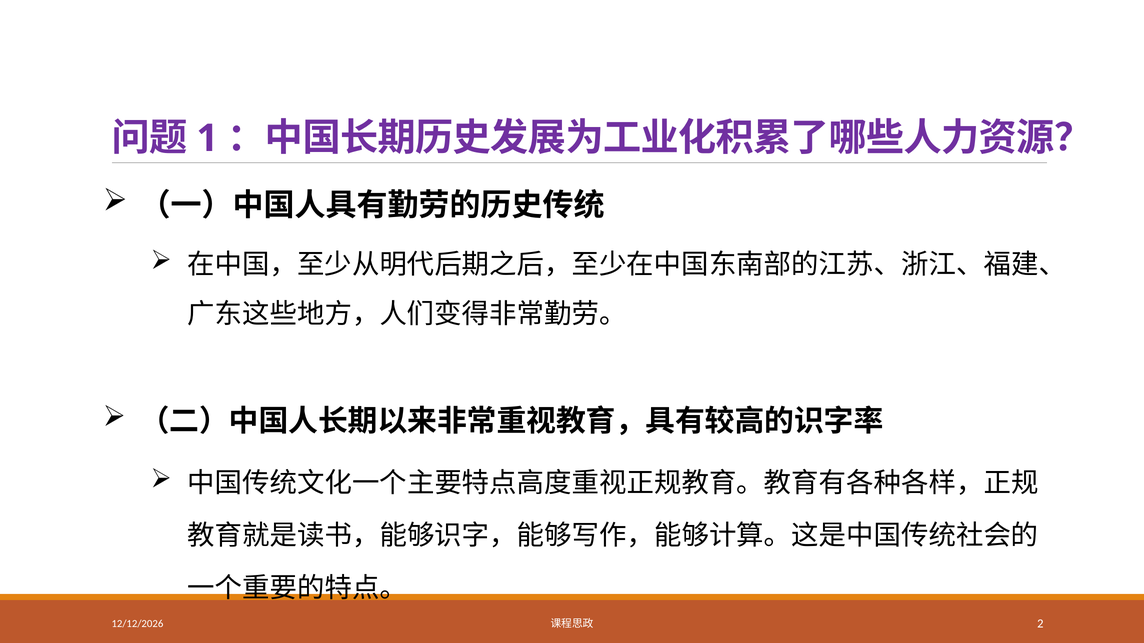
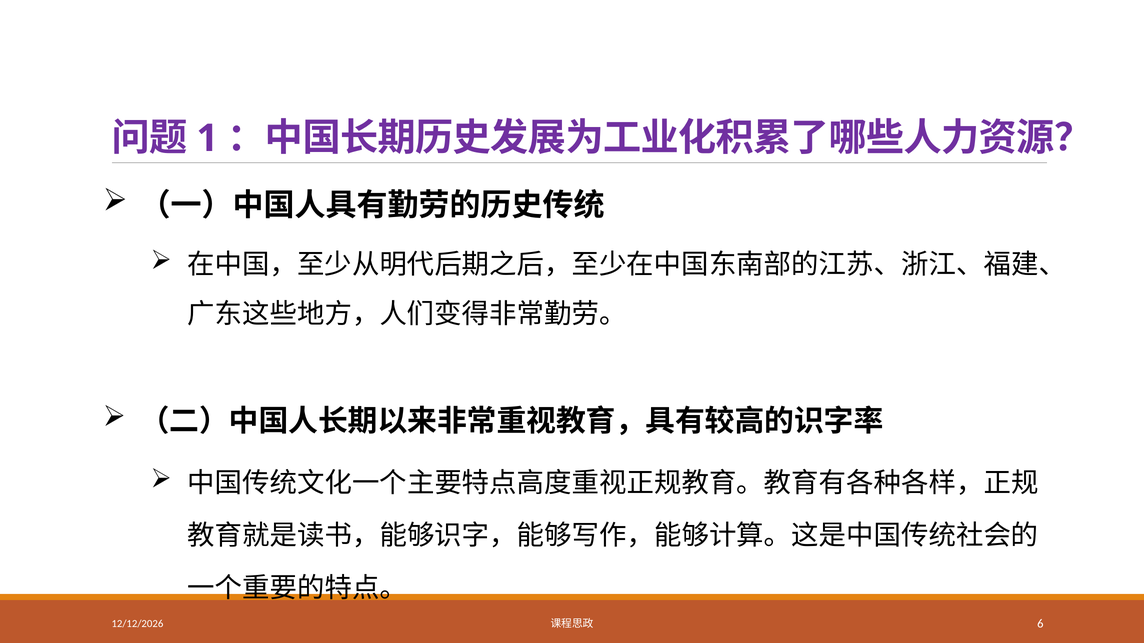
2: 2 -> 6 (1040, 624)
